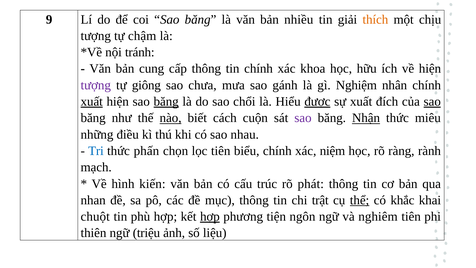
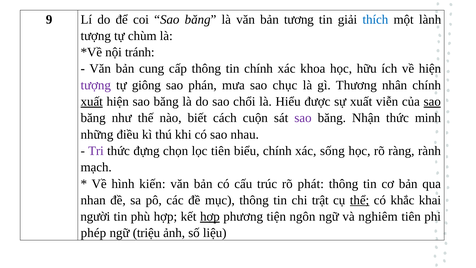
nhiều: nhiều -> tương (299, 19)
thích colour: orange -> blue (375, 19)
chịu: chịu -> lành (430, 19)
chậm: chậm -> chùm (142, 36)
chưa: chưa -> phán (203, 85)
gánh: gánh -> chục (285, 85)
Nghiệm: Nghiệm -> Thương (356, 85)
băng underline: present -> none (166, 101)
được underline: present -> none (317, 101)
đích: đích -> viễn (387, 101)
nào underline: present -> none (171, 118)
Nhận underline: present -> none (366, 118)
miêu: miêu -> minh (428, 118)
Tri colour: blue -> purple (96, 151)
phấn: phấn -> đựng (147, 151)
niệm: niệm -> sống (332, 151)
chuột: chuột -> người (95, 216)
thiên: thiên -> phép (93, 233)
